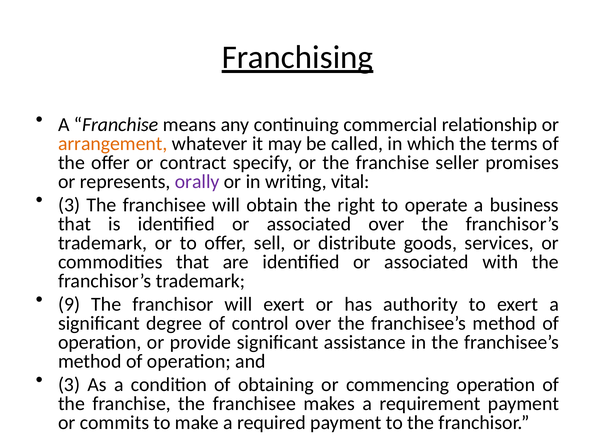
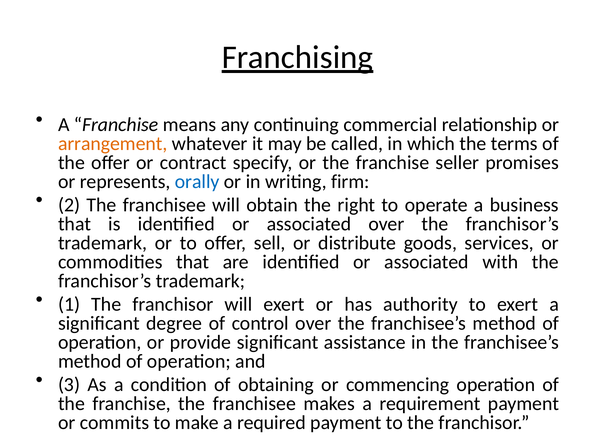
orally colour: purple -> blue (197, 182)
vital: vital -> firm (350, 182)
3: 3 -> 2 (69, 205)
9: 9 -> 1 (69, 304)
